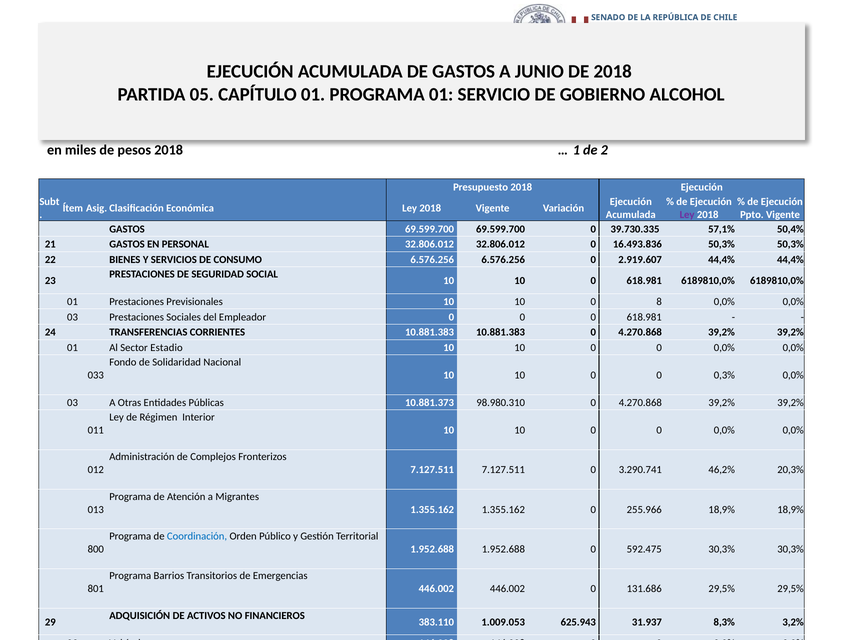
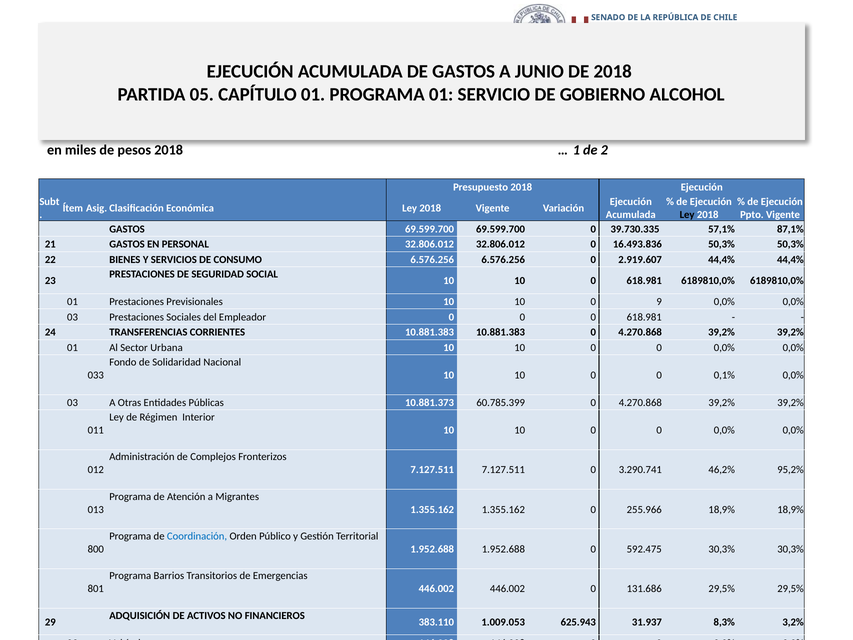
Ley colour: purple -> black (687, 214)
50,4%: 50,4% -> 87,1% (790, 229)
8: 8 -> 9 (659, 302)
Estadio: Estadio -> Urbana (167, 348)
0,3%: 0,3% -> 0,1% (724, 375)
98.980.310: 98.980.310 -> 60.785.399 (501, 403)
20,3%: 20,3% -> 95,2% (791, 470)
